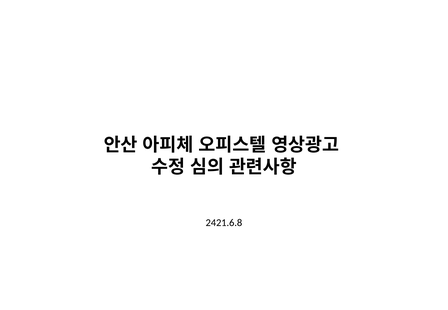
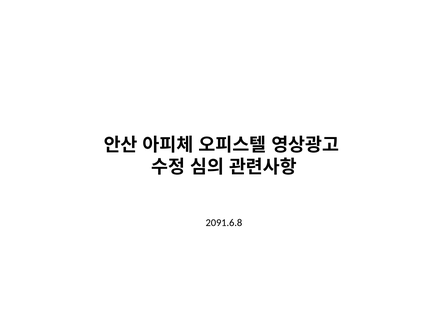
2421.6.8: 2421.6.8 -> 2091.6.8 (224, 223)
